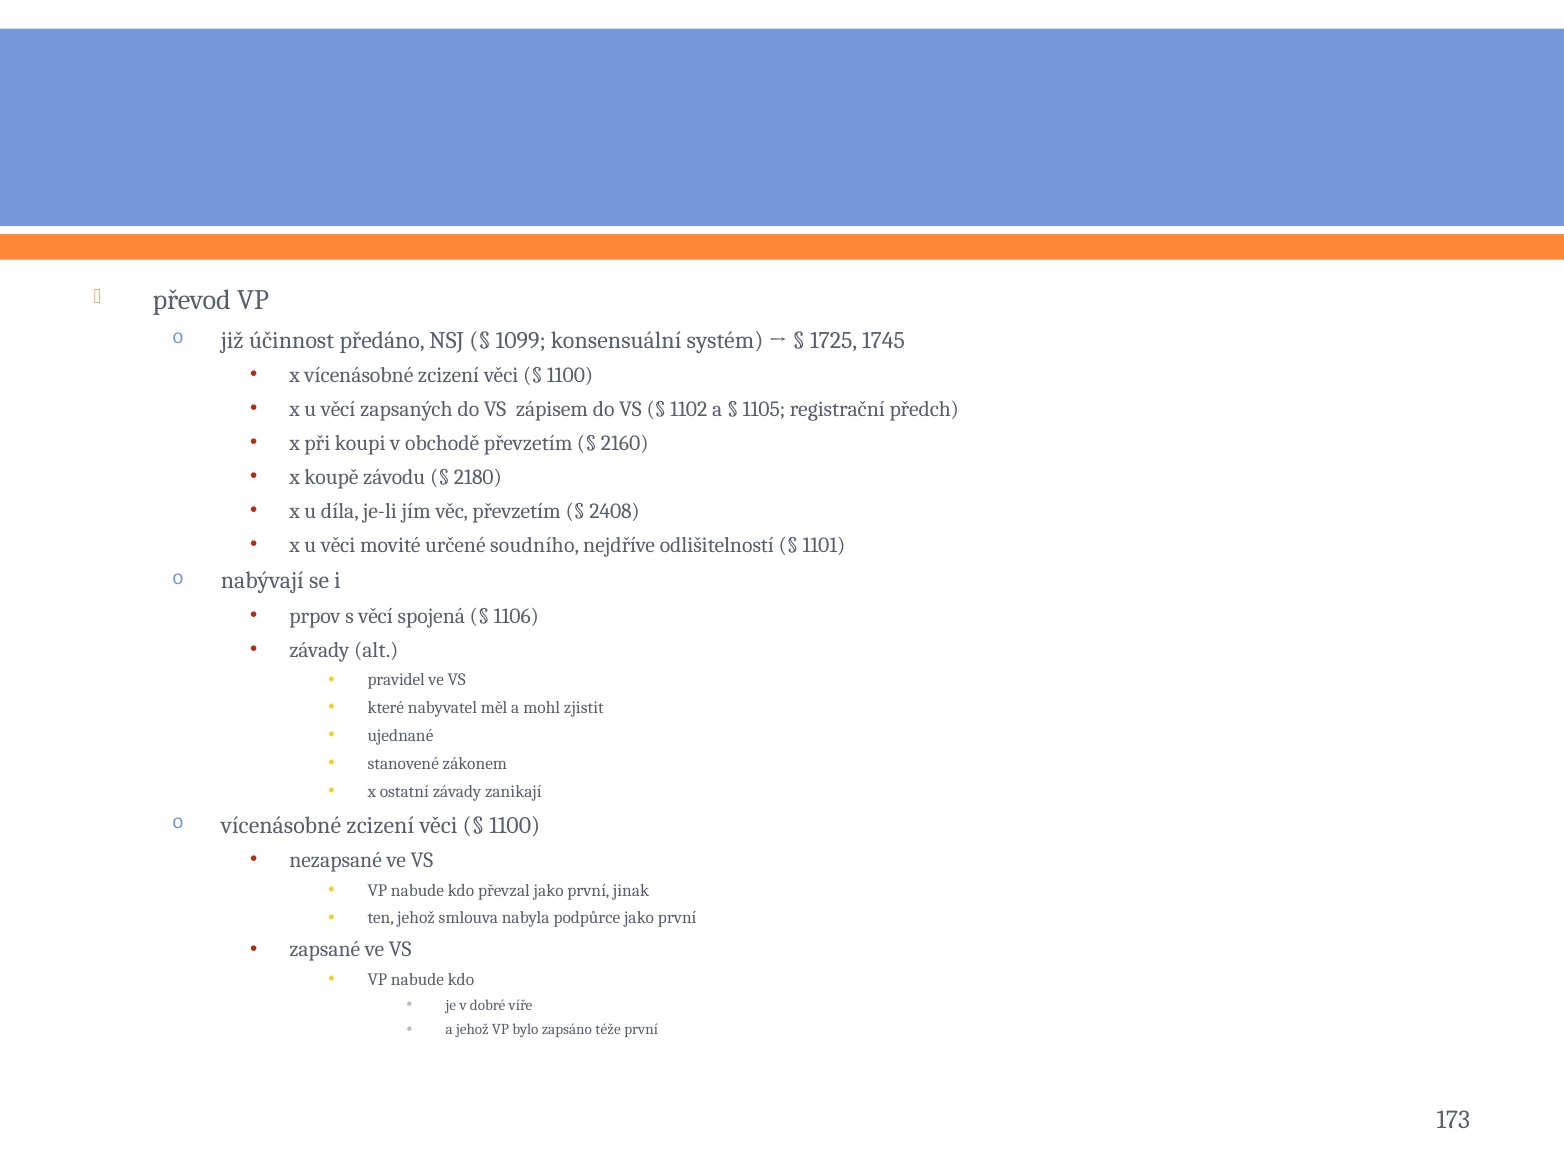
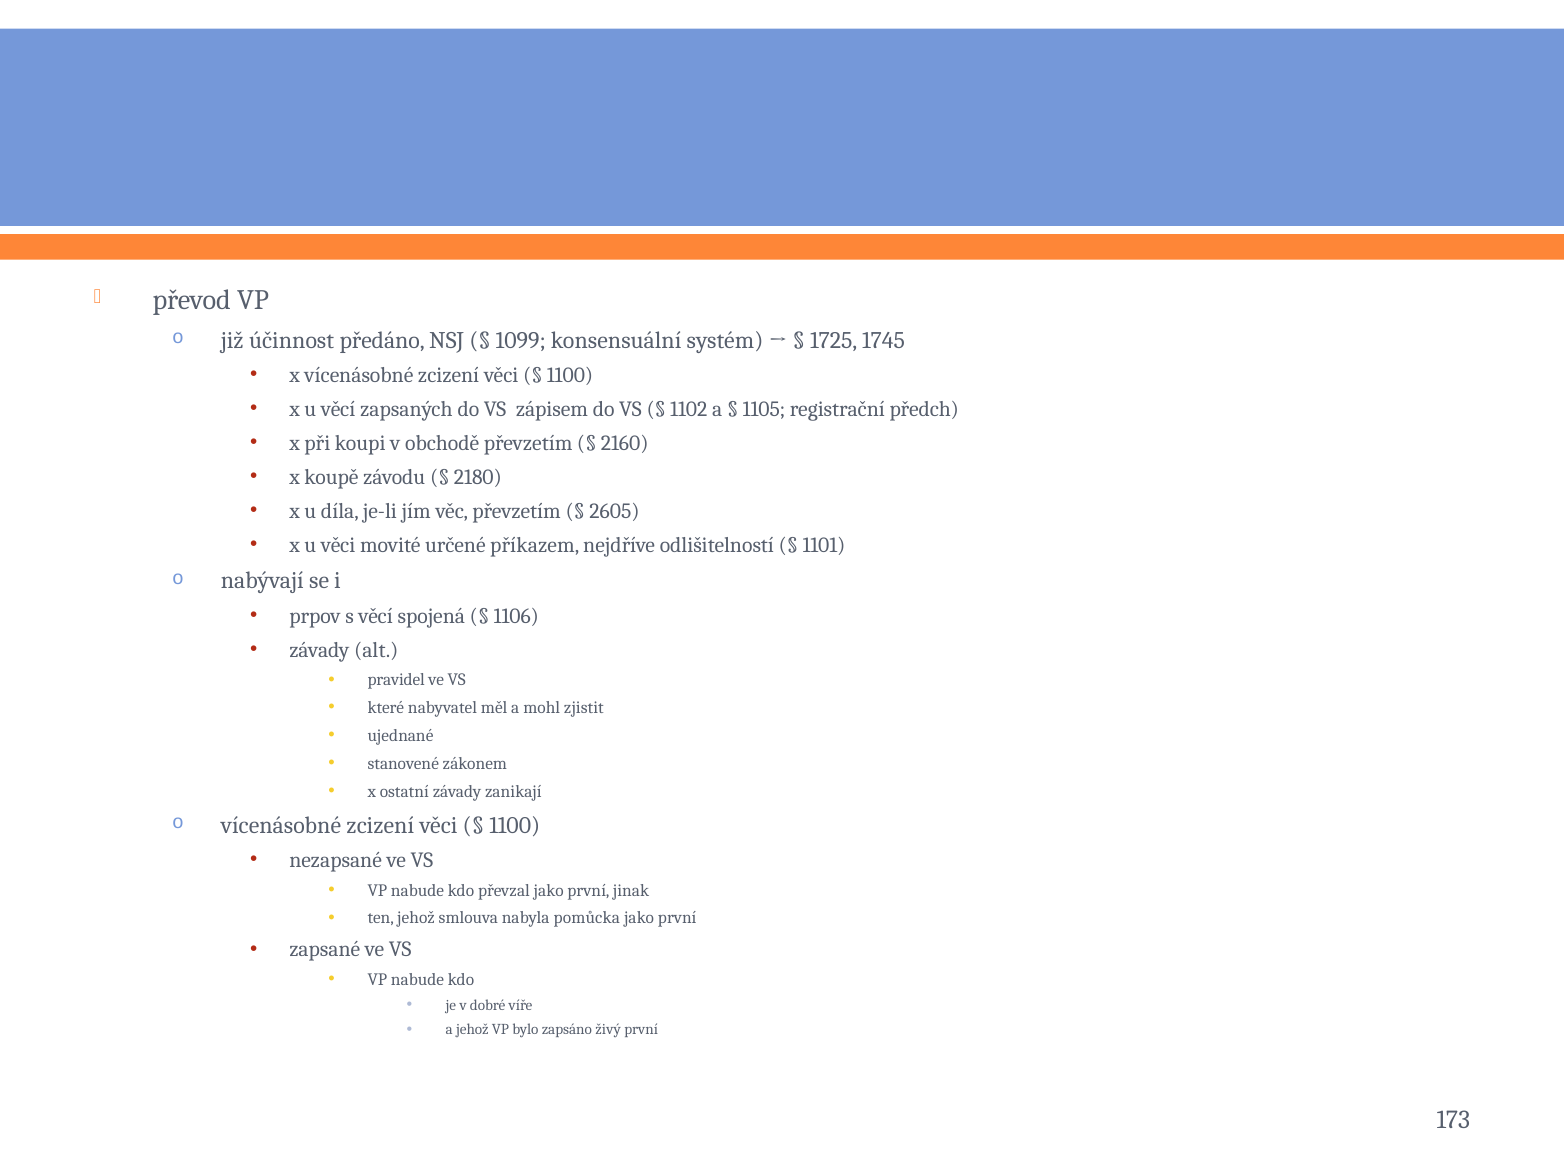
2408: 2408 -> 2605 (615, 511)
soudního: soudního -> příkazem (535, 545)
podpůrce: podpůrce -> pomůcka (587, 918)
téže: téže -> živý (608, 1030)
